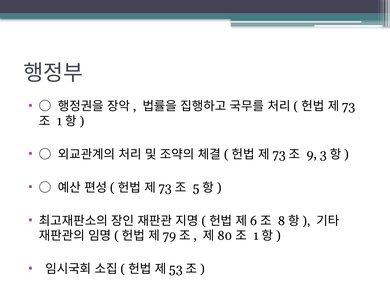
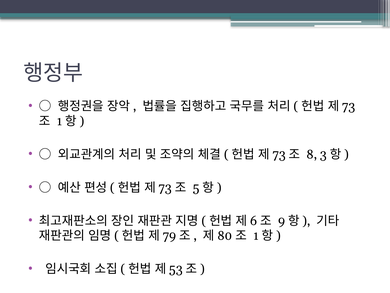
9: 9 -> 8 (312, 154)
8: 8 -> 9 (282, 221)
